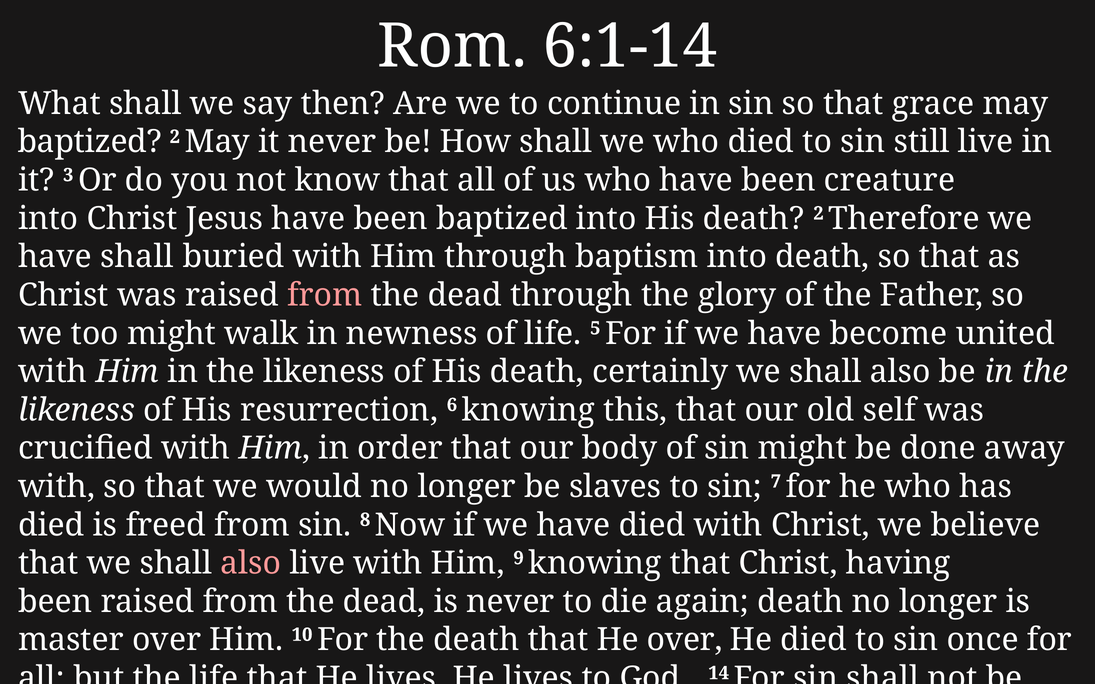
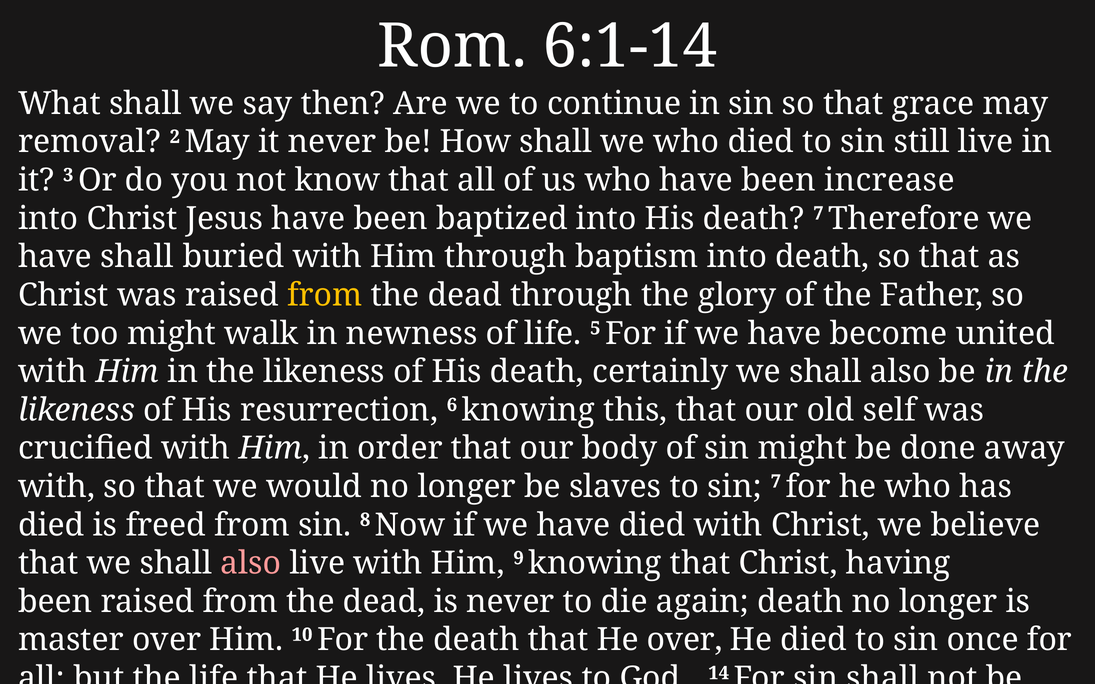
baptized: baptized -> removal (90, 142)
creature: creature -> increase (889, 180)
death 2: 2 -> 7 (818, 213)
from colour: pink -> yellow (325, 295)
